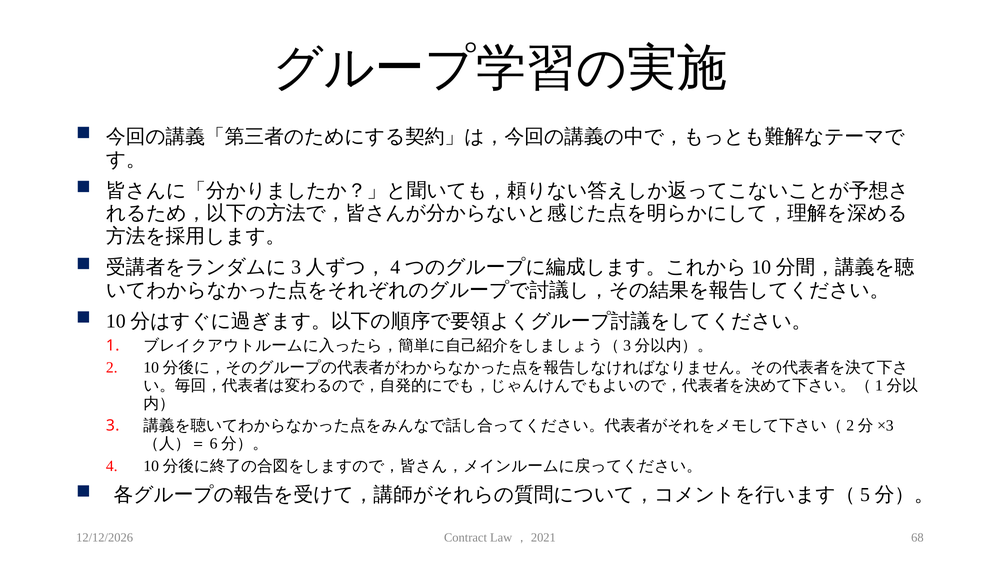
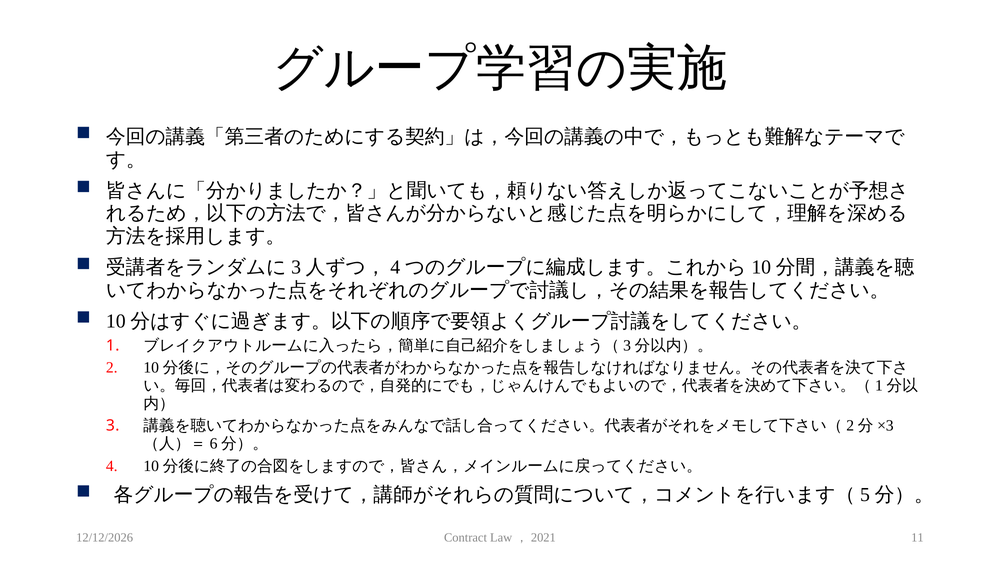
68: 68 -> 11 (917, 537)
